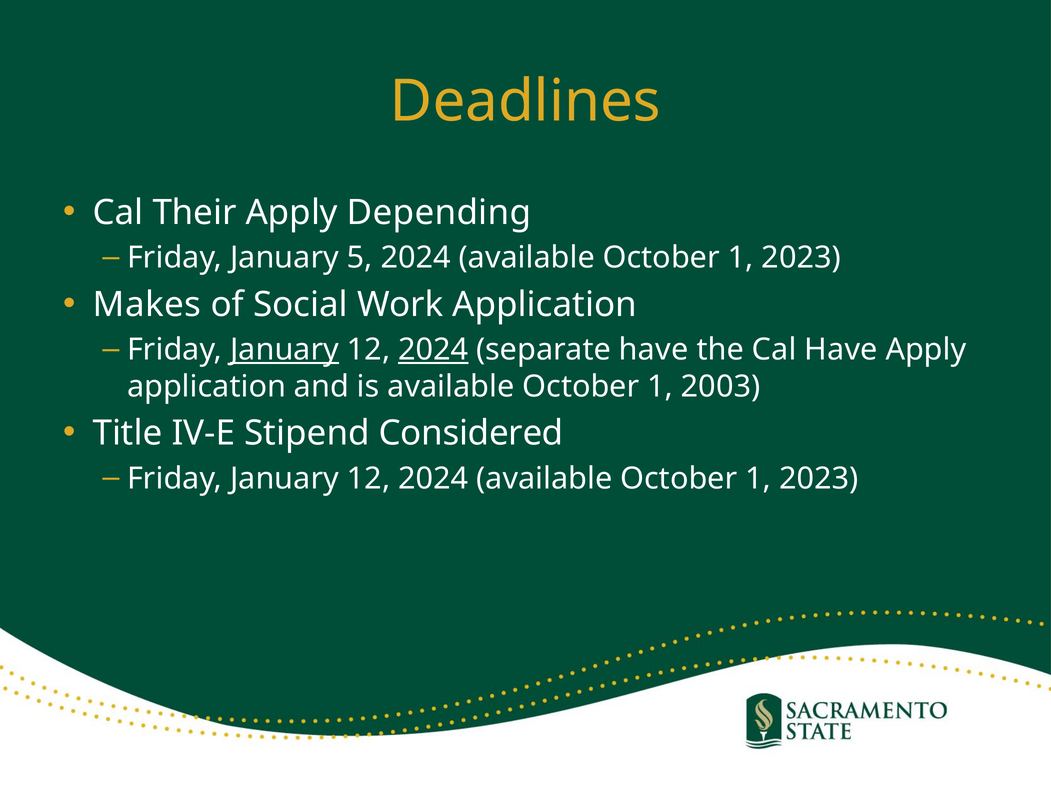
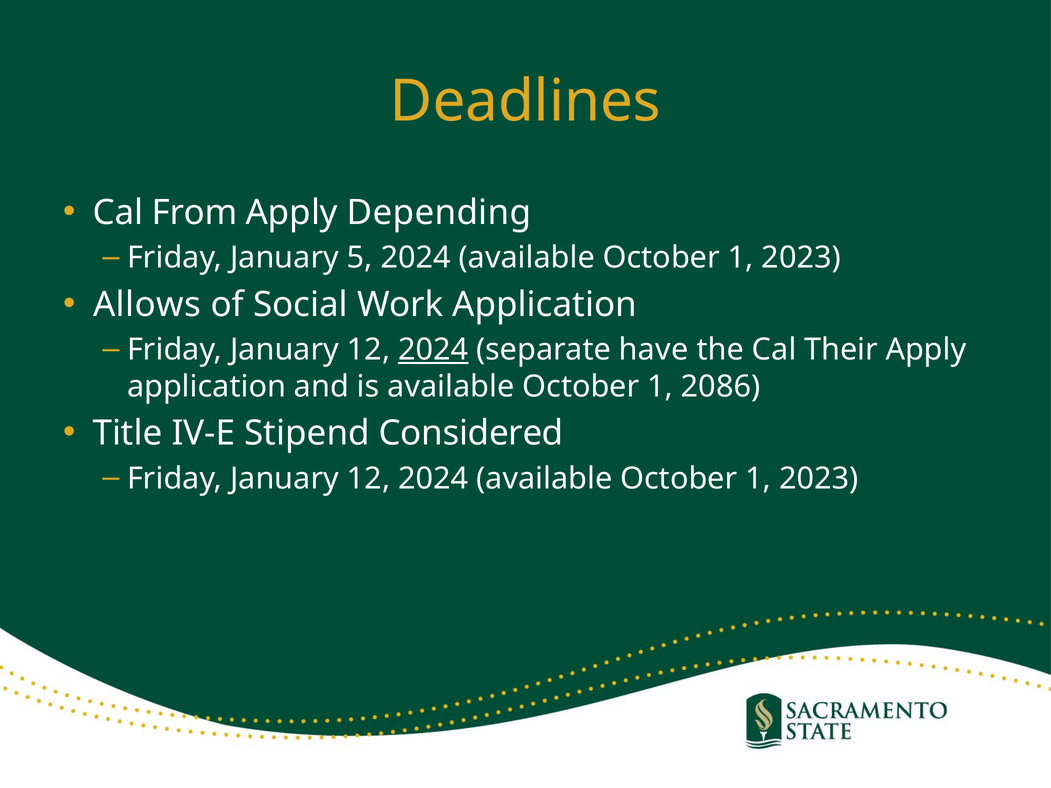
Their: Their -> From (195, 213)
Makes: Makes -> Allows (147, 305)
January underline: present -> none (285, 350)
Cal Have: Have -> Their (841, 350)
2003: 2003 -> 2086 (721, 387)
